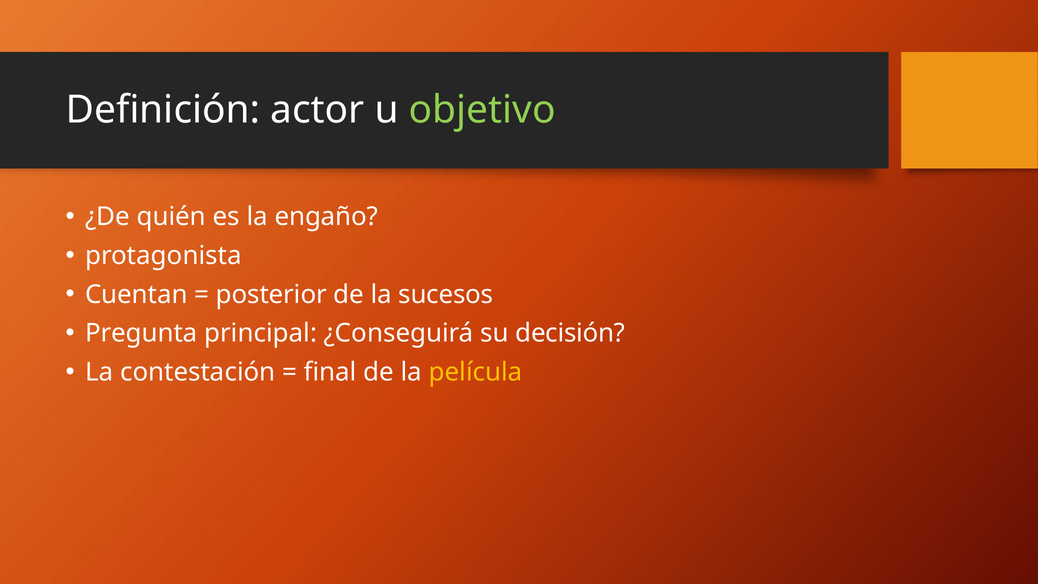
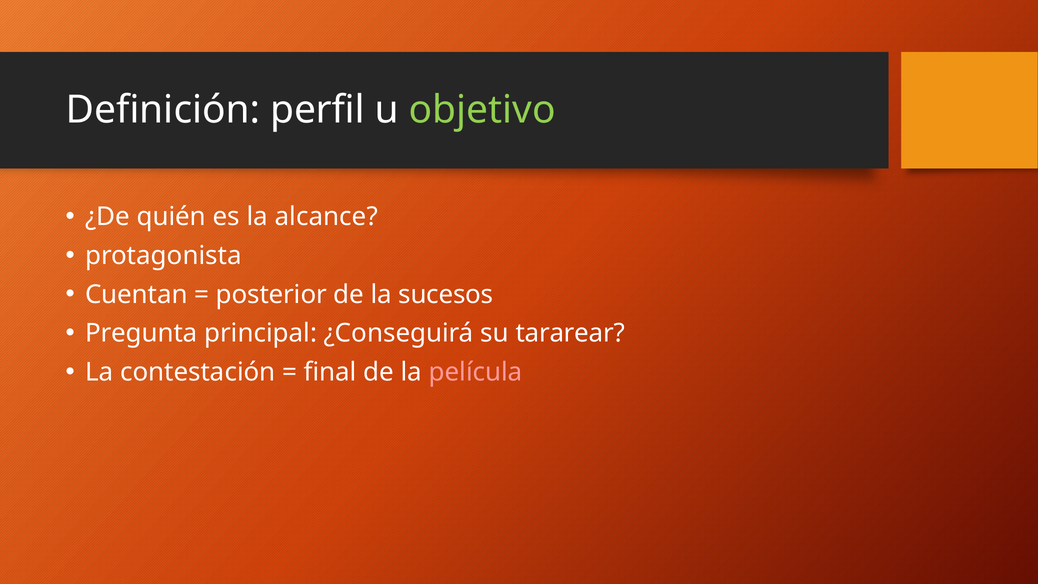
actor: actor -> perfil (318, 110)
engaño: engaño -> alcance (326, 217)
decisión: decisión -> tararear (570, 333)
película colour: yellow -> pink (476, 372)
